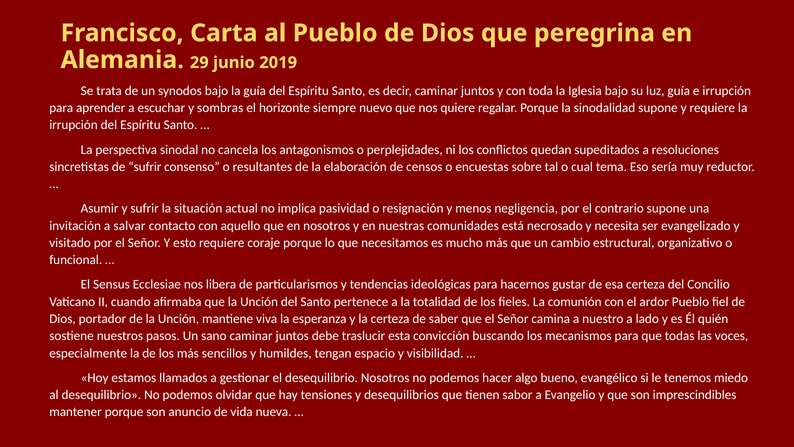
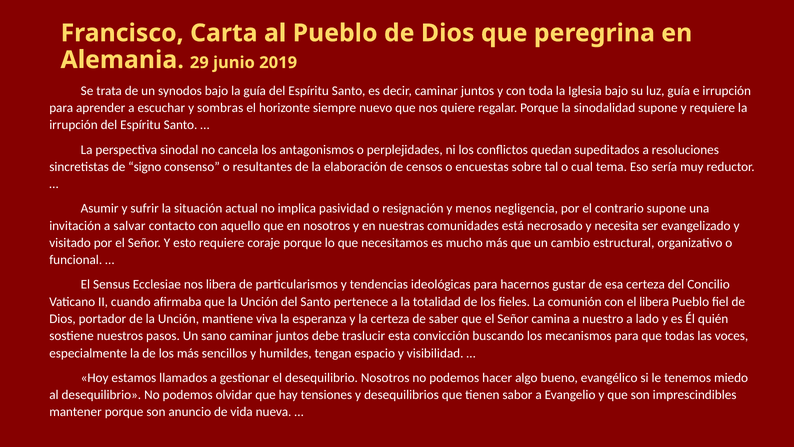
de sufrir: sufrir -> signo (145, 167)
el ardor: ardor -> libera (654, 302)
